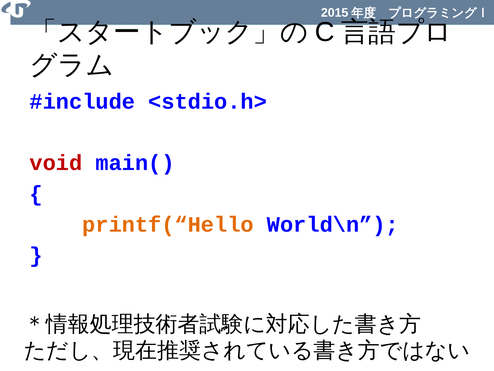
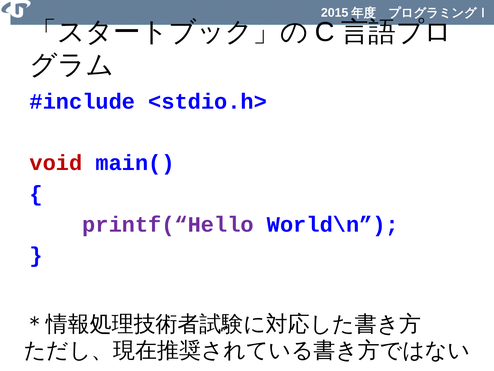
printf(“Hello colour: orange -> purple (168, 224)
